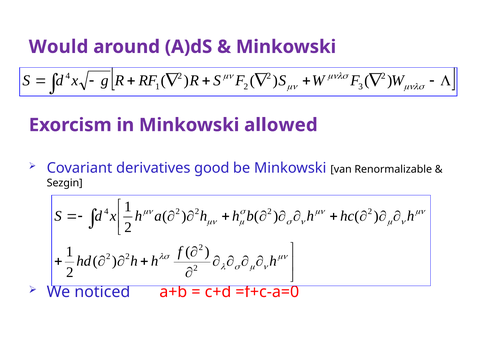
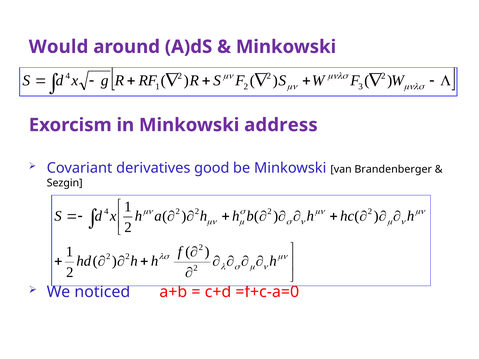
allowed: allowed -> address (281, 125)
Renormalizable: Renormalizable -> Brandenberger (393, 170)
